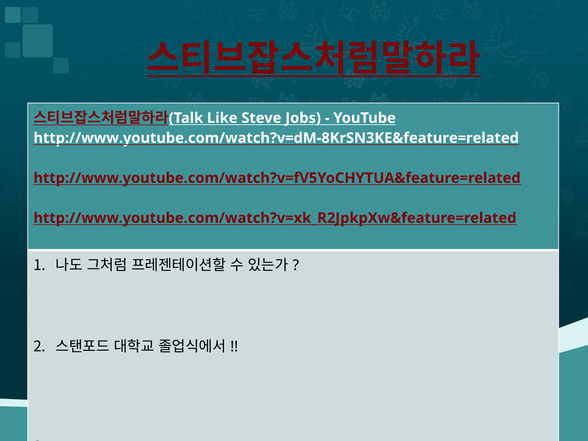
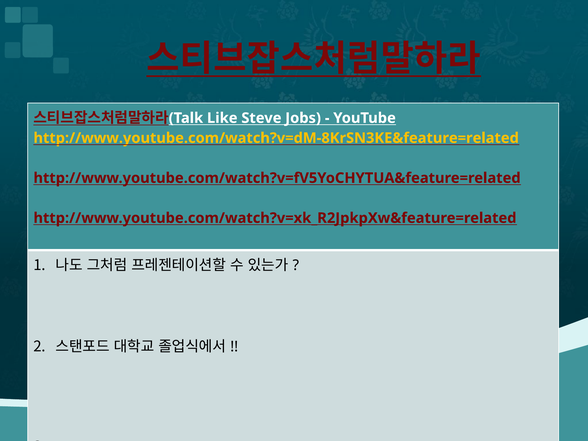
http://www.youtube.com/watch?v=dM-8KrSN3KE&feature=related colour: white -> yellow (276, 138)
